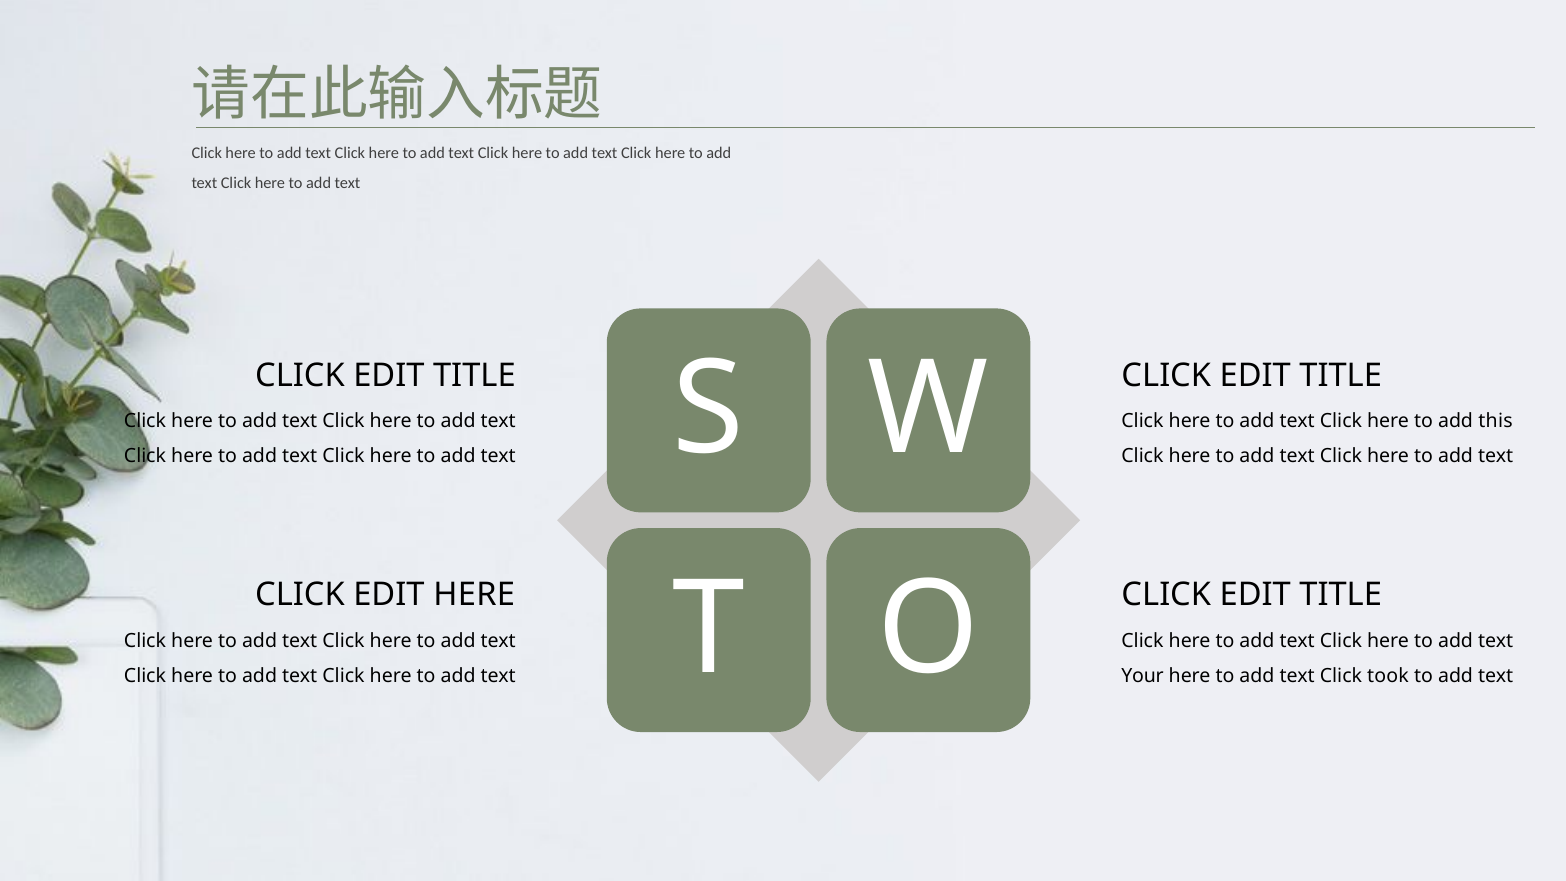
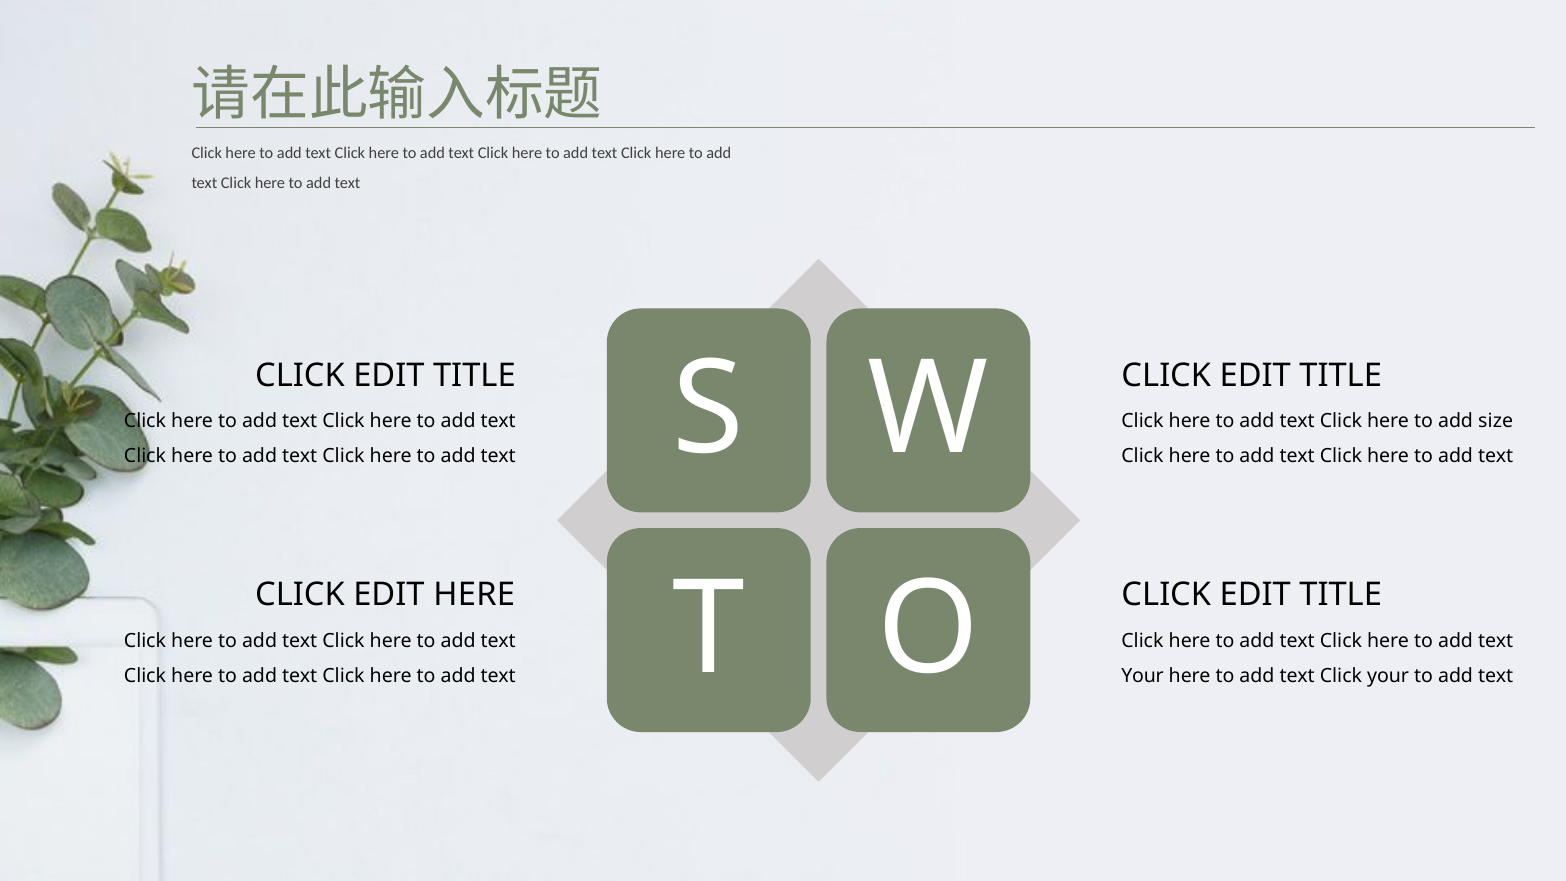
this: this -> size (1496, 421)
Click took: took -> your (1388, 676)
